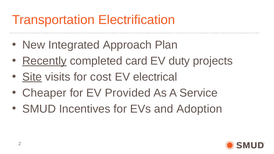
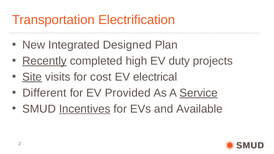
Approach: Approach -> Designed (127, 45)
card: card -> high (136, 61)
Cheaper: Cheaper -> Different (44, 93)
Service underline: none -> present (199, 93)
Incentives underline: none -> present (85, 109)
Adoption: Adoption -> Available (199, 109)
